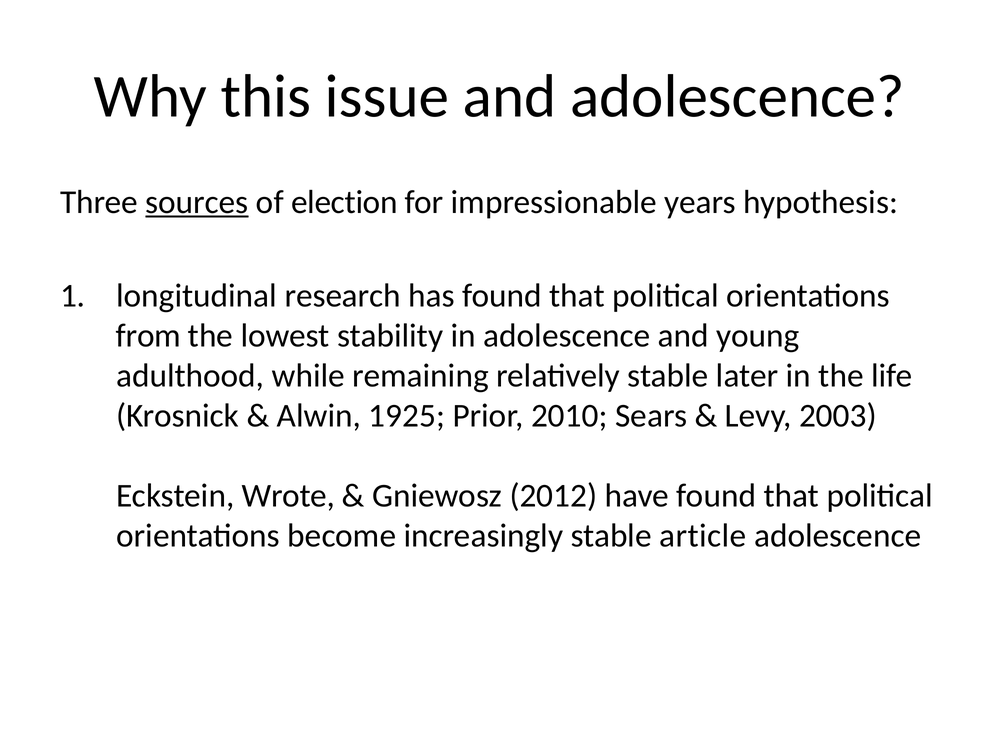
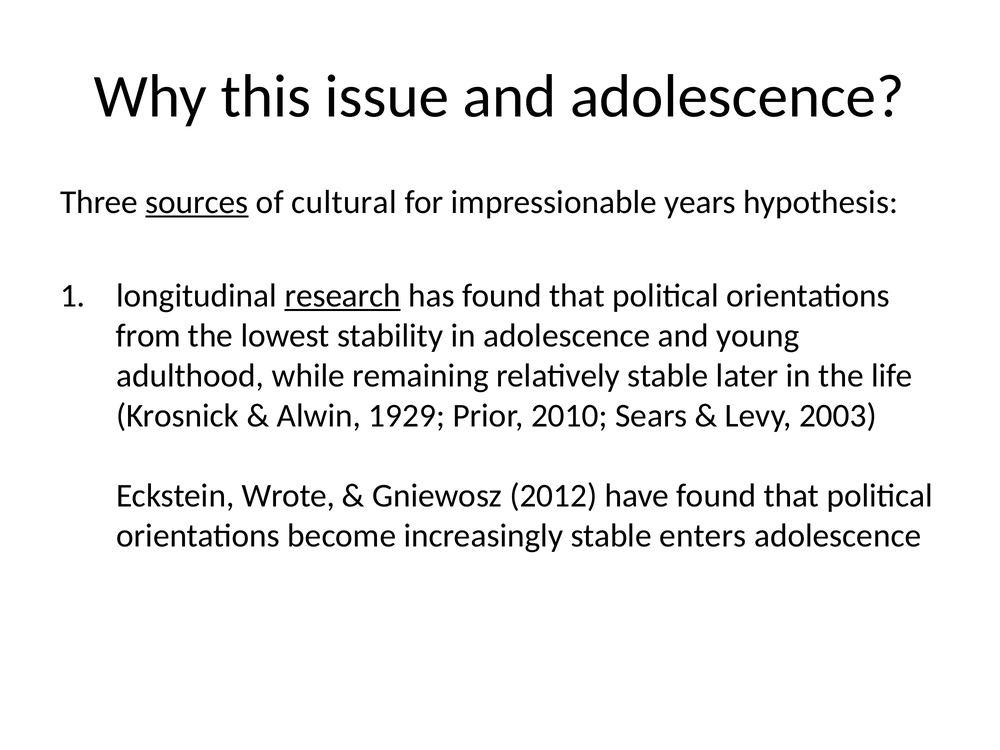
election: election -> cultural (344, 202)
research underline: none -> present (343, 296)
1925: 1925 -> 1929 (407, 416)
article: article -> enters (703, 536)
